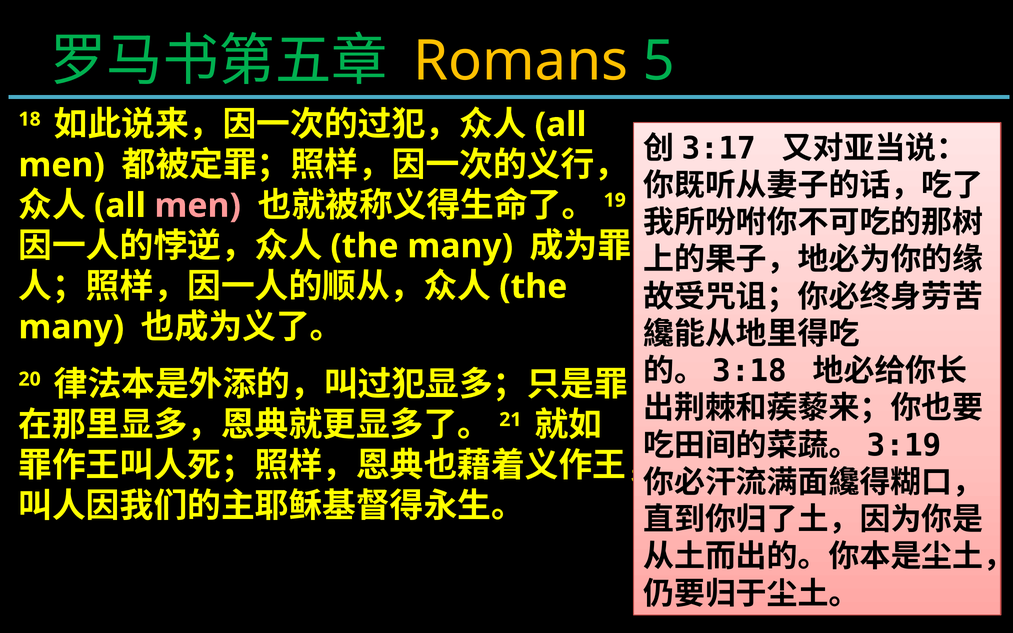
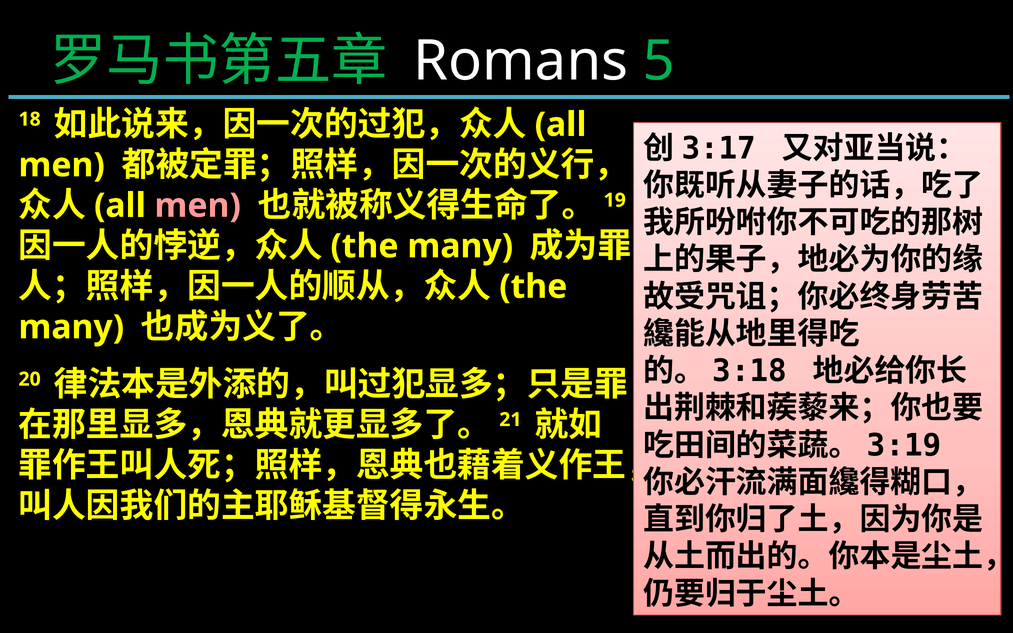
Romans colour: yellow -> white (521, 61)
